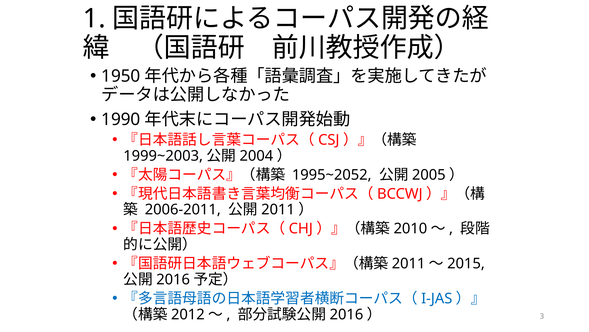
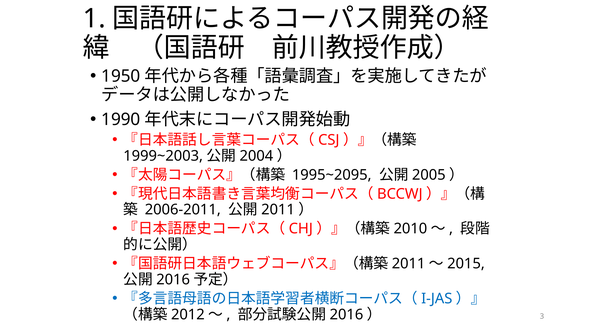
1995~2052: 1995~2052 -> 1995~2095 (332, 174)
